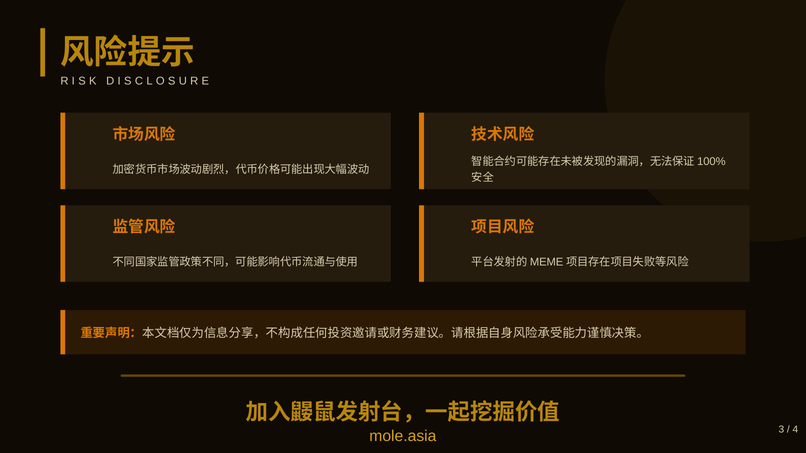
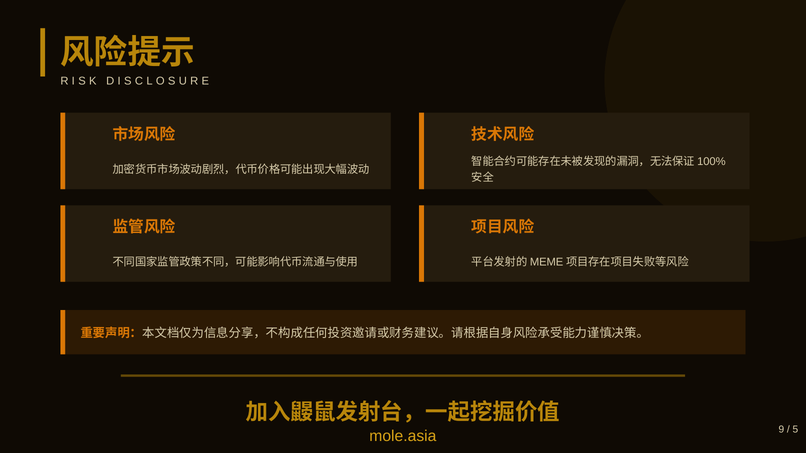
3: 3 -> 9 (781, 430)
4: 4 -> 5 (795, 430)
